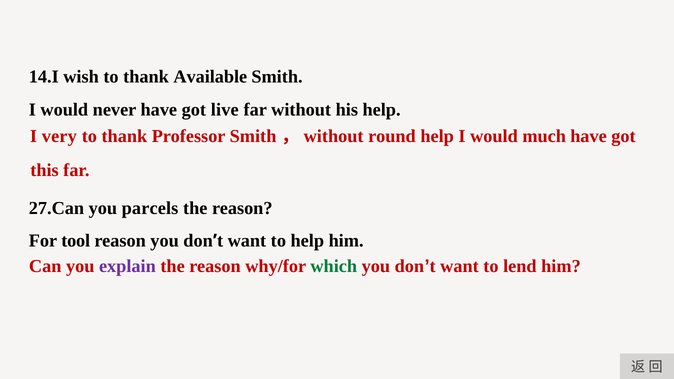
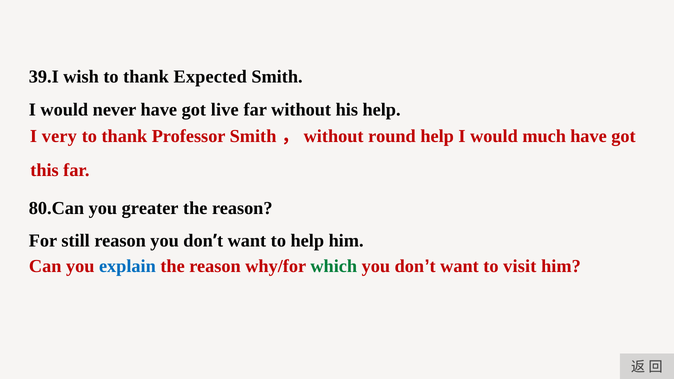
14.I: 14.I -> 39.I (44, 77)
Available: Available -> Expected (210, 77)
27.Can: 27.Can -> 80.Can (56, 208)
parcels: parcels -> greater (150, 208)
tool: tool -> still (76, 241)
explain colour: purple -> blue (127, 266)
lend: lend -> visit (520, 266)
